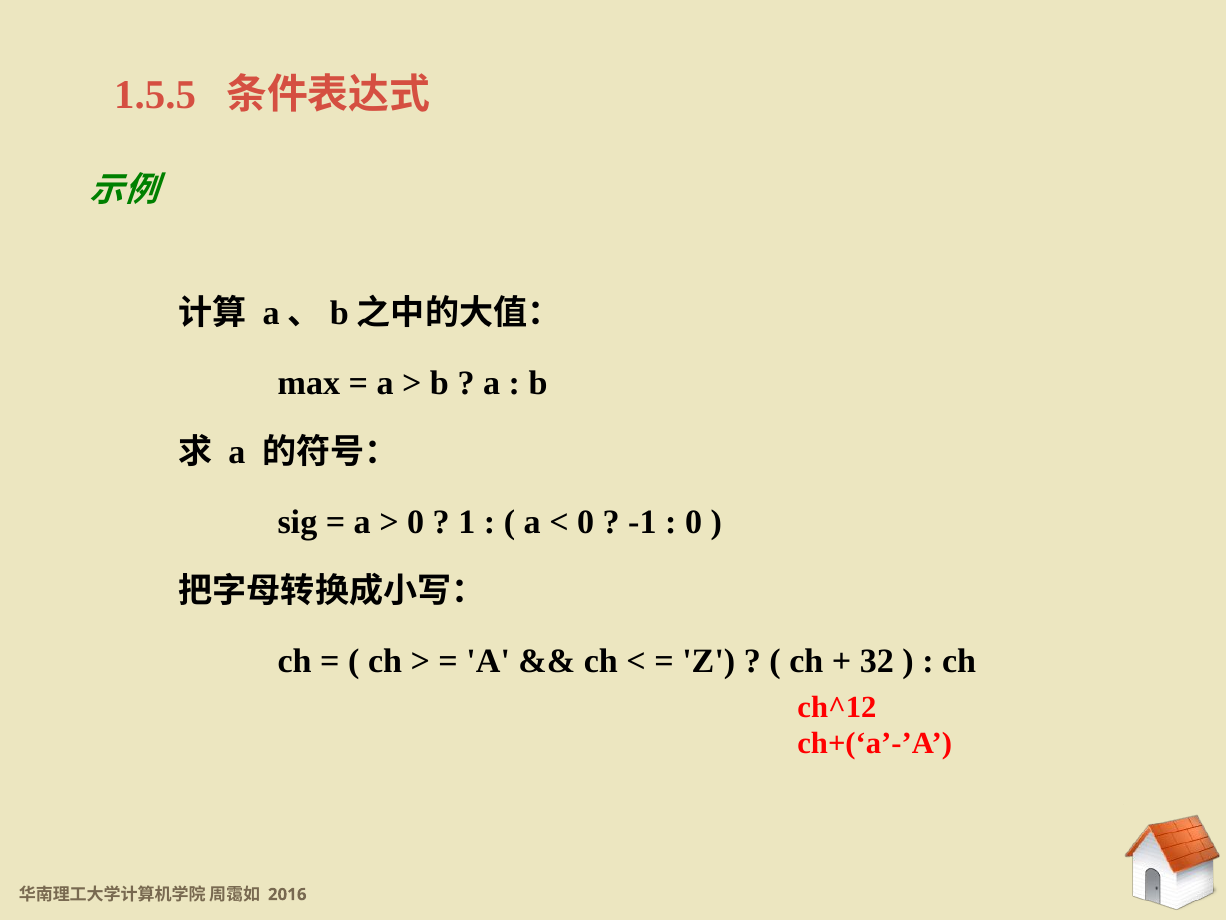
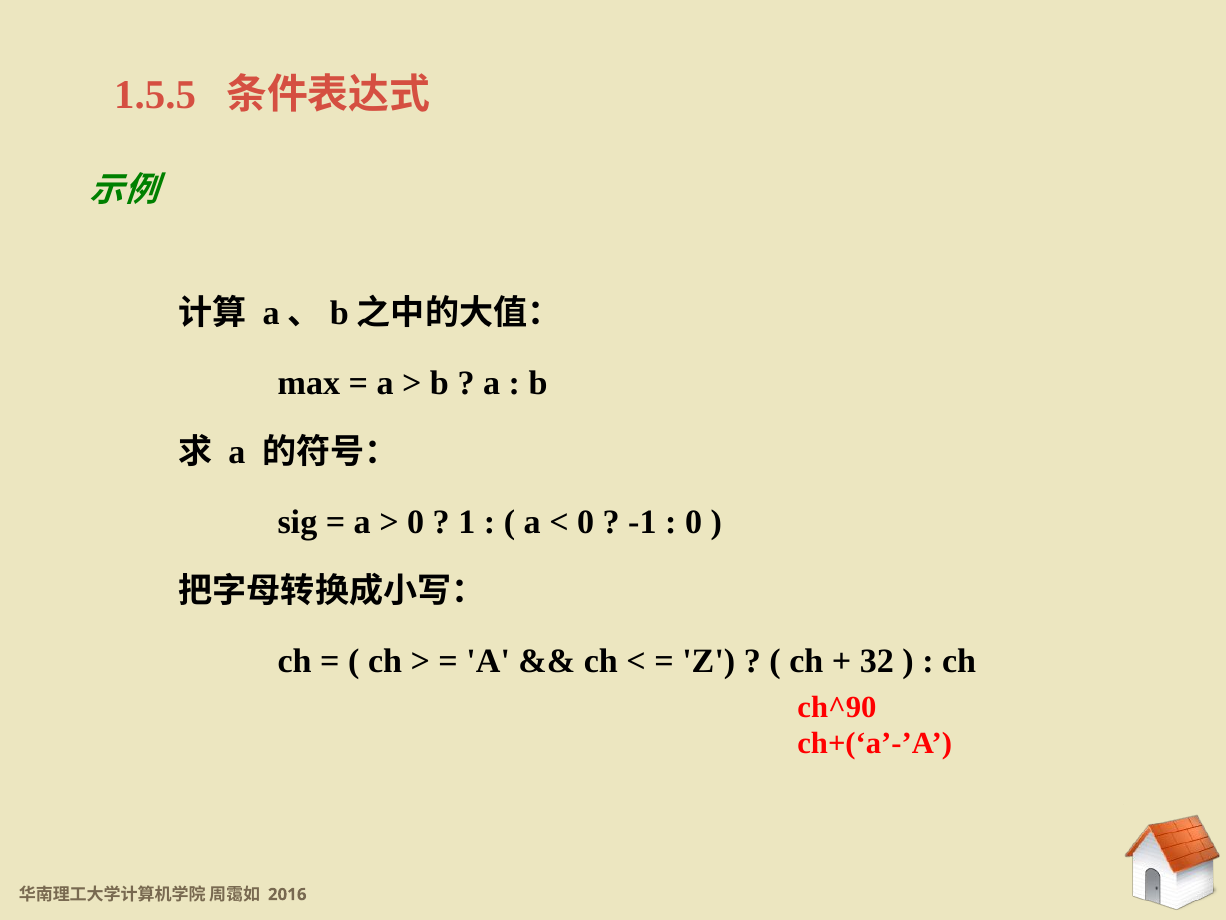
ch^12: ch^12 -> ch^90 (837, 707)
